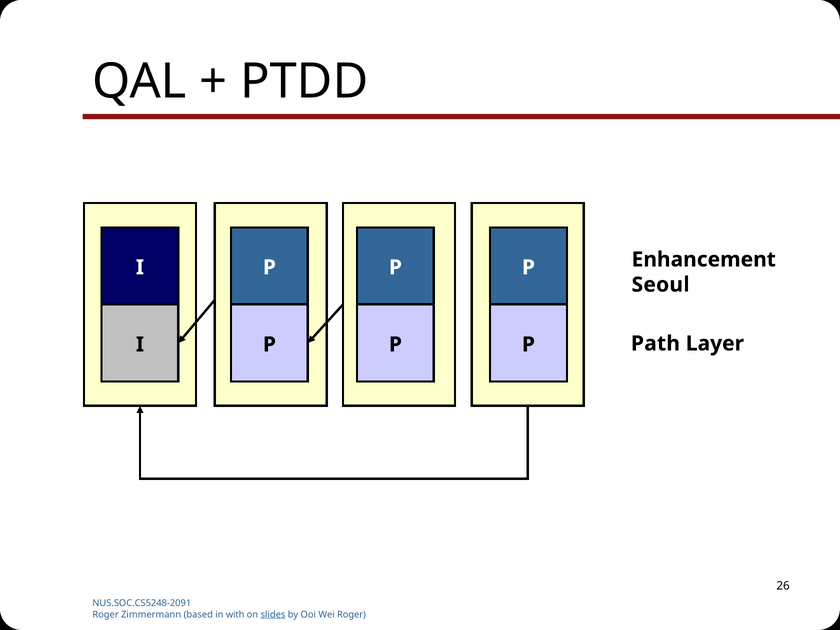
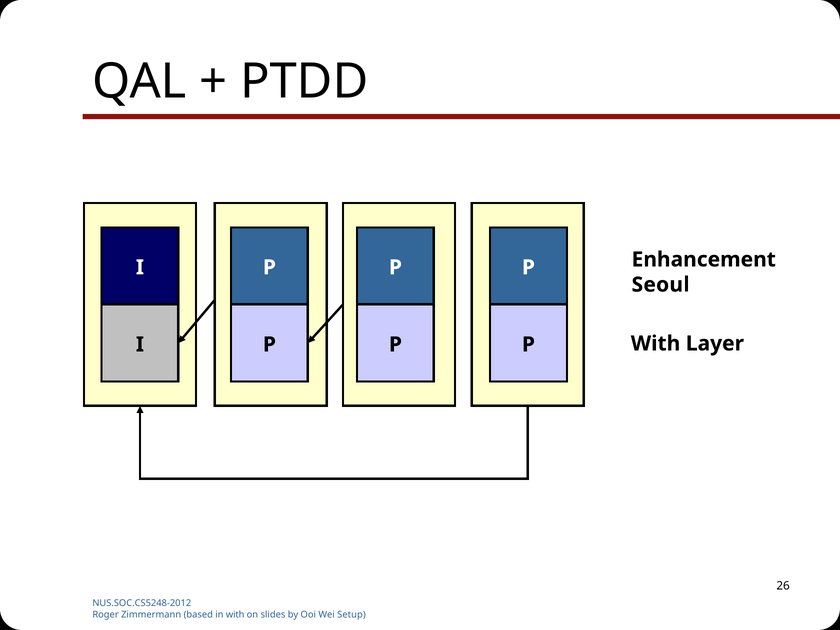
P Path: Path -> With (656, 344)
NUS.SOC.CS5248-2091: NUS.SOC.CS5248-2091 -> NUS.SOC.CS5248-2012 (142, 603)
slides underline: present -> none (273, 614)
Wei Roger: Roger -> Setup (351, 614)
